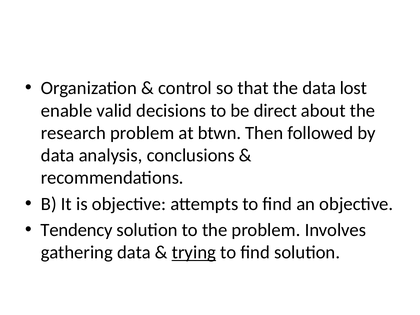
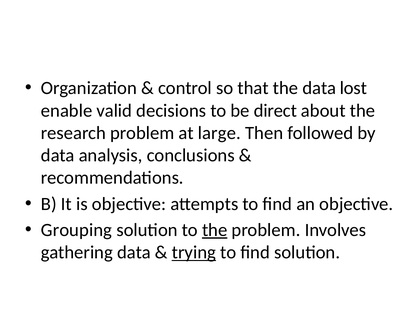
btwn: btwn -> large (219, 133)
Tendency: Tendency -> Grouping (77, 230)
the underline: none -> present (215, 230)
